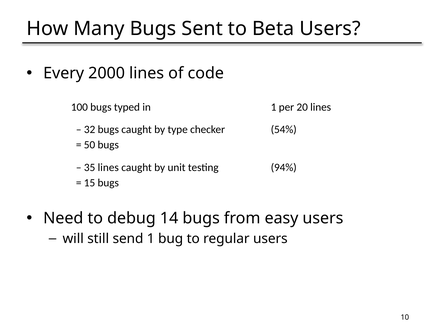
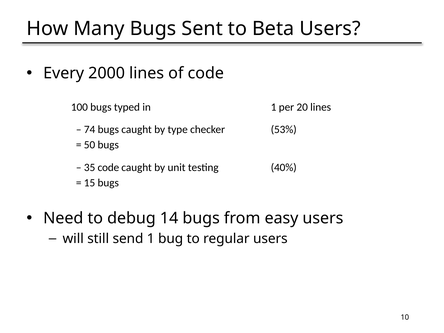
32: 32 -> 74 (90, 129)
54%: 54% -> 53% (284, 129)
35 lines: lines -> code (108, 167)
94%: 94% -> 40% (284, 167)
